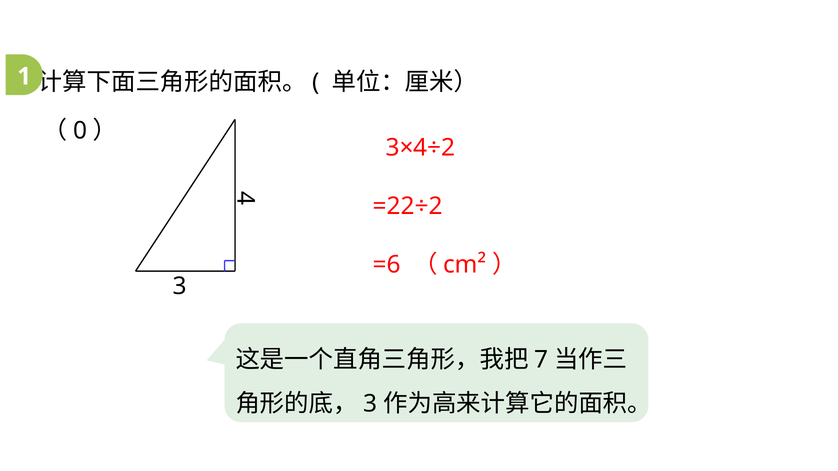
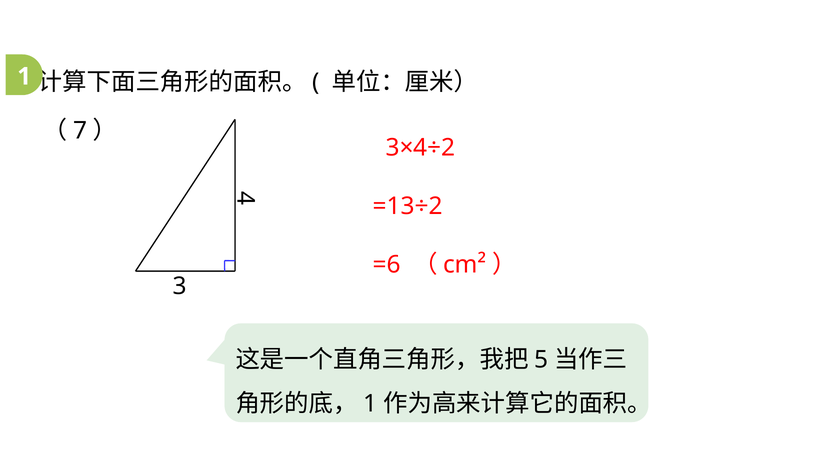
0: 0 -> 7 (80, 131)
=22÷2: =22÷2 -> =13÷2 (408, 206)
7: 7 -> 5 (541, 360)
3: 3 -> 1 (370, 404)
